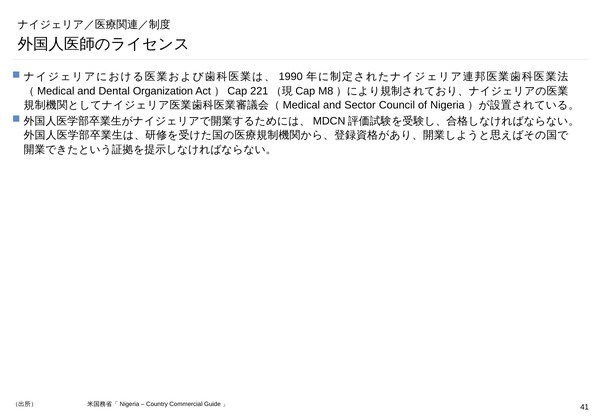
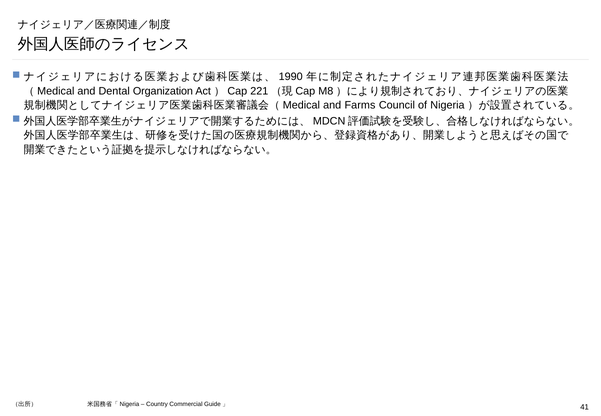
Sector: Sector -> Farms (360, 105)
